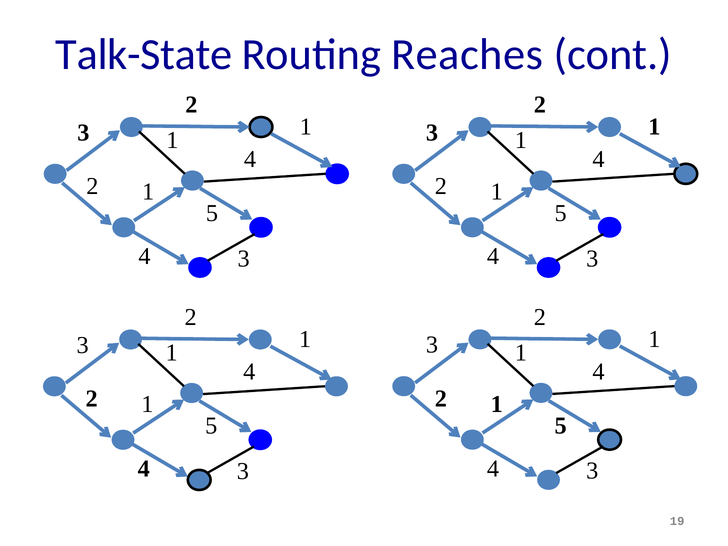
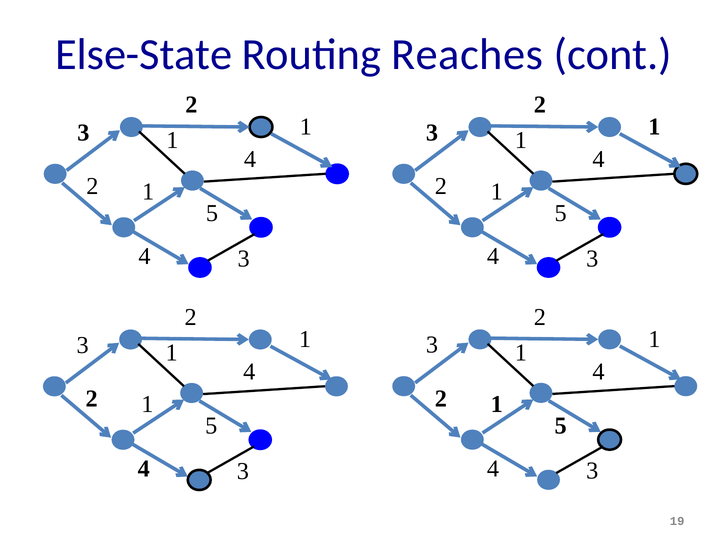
Talk-State: Talk-State -> Else-State (144, 55)
